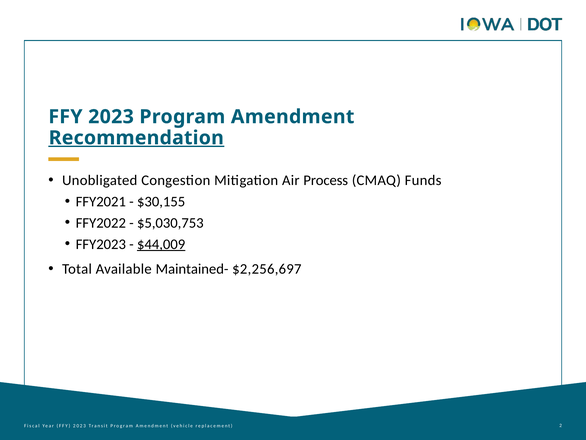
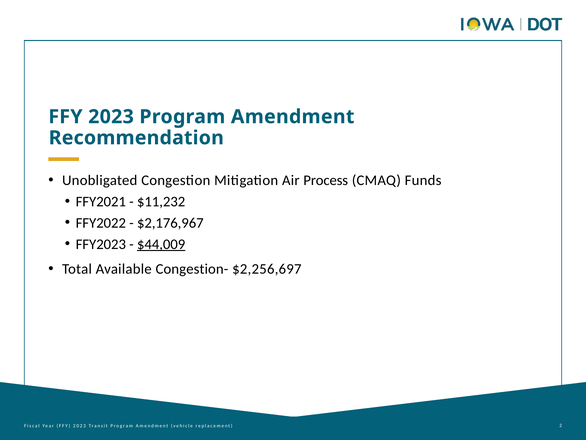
Recommendation underline: present -> none (136, 138)
$30,155: $30,155 -> $11,232 (161, 201)
$5,030,753: $5,030,753 -> $2,176,967 (170, 223)
Maintained-: Maintained- -> Congestion- (192, 269)
